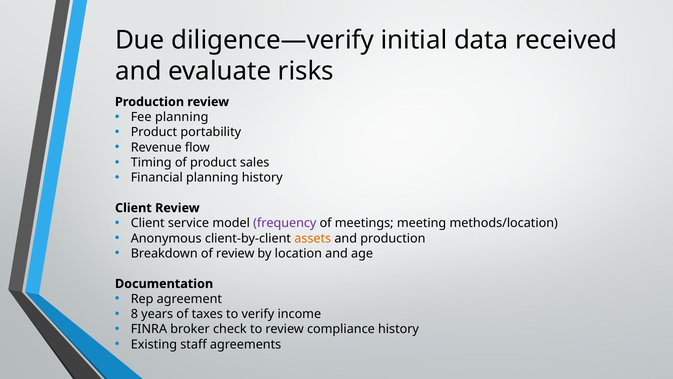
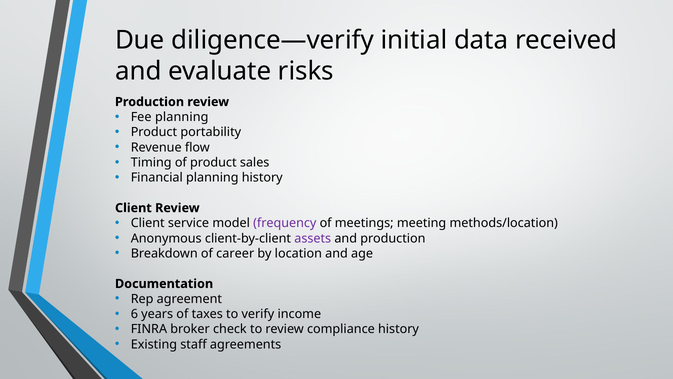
assets colour: orange -> purple (313, 238)
of review: review -> career (235, 253)
8: 8 -> 6 (134, 314)
